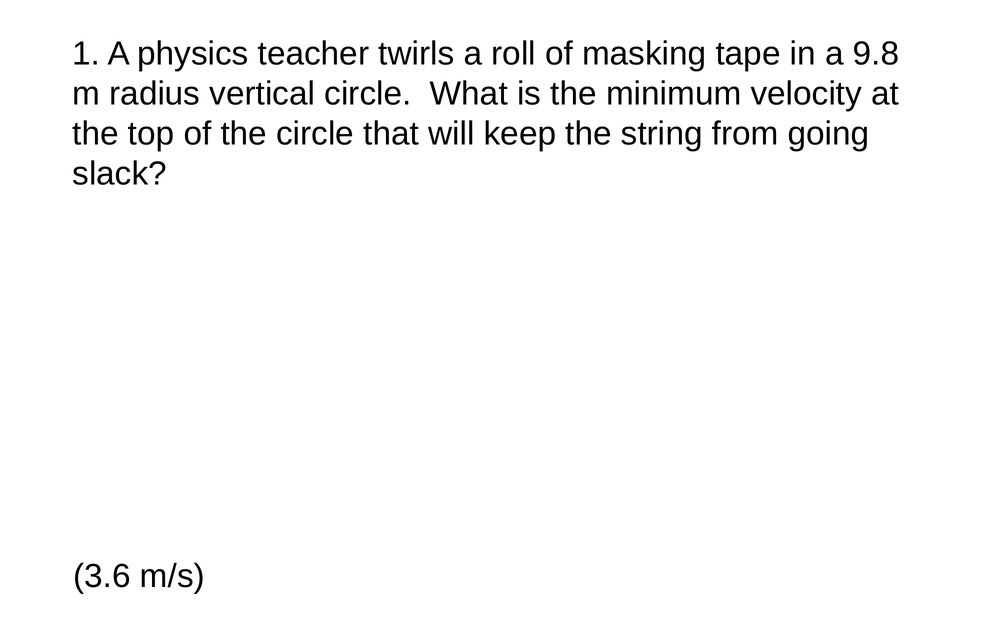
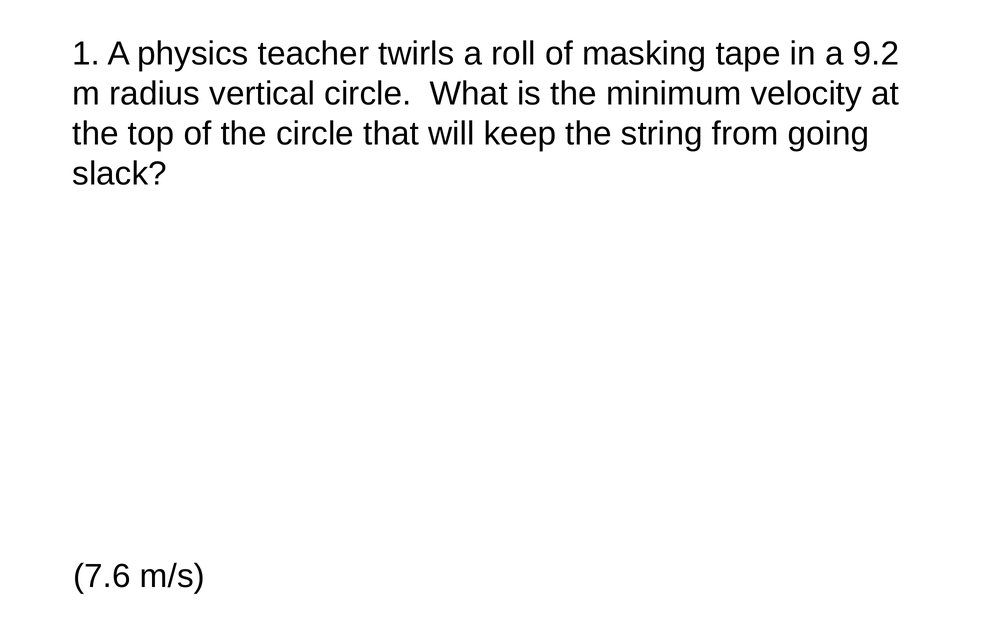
9.8: 9.8 -> 9.2 (876, 54)
3.6: 3.6 -> 7.6 (102, 576)
